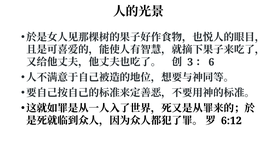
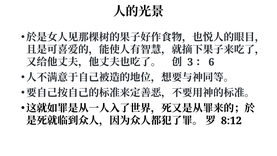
6:12: 6:12 -> 8:12 (231, 121)
